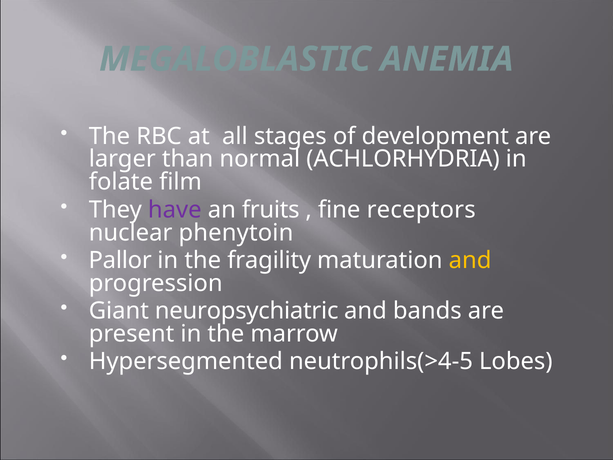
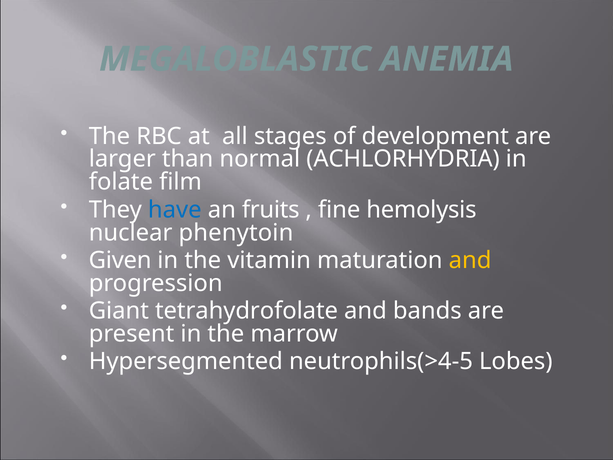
have colour: purple -> blue (175, 210)
receptors: receptors -> hemolysis (421, 210)
Pallor: Pallor -> Given (120, 260)
fragility: fragility -> vitamin (269, 260)
neuropsychiatric: neuropsychiatric -> tetrahydrofolate (247, 311)
